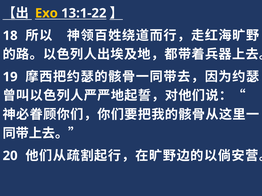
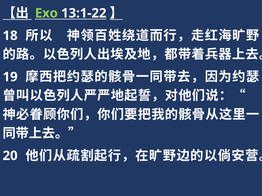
Exo colour: yellow -> light green (46, 13)
